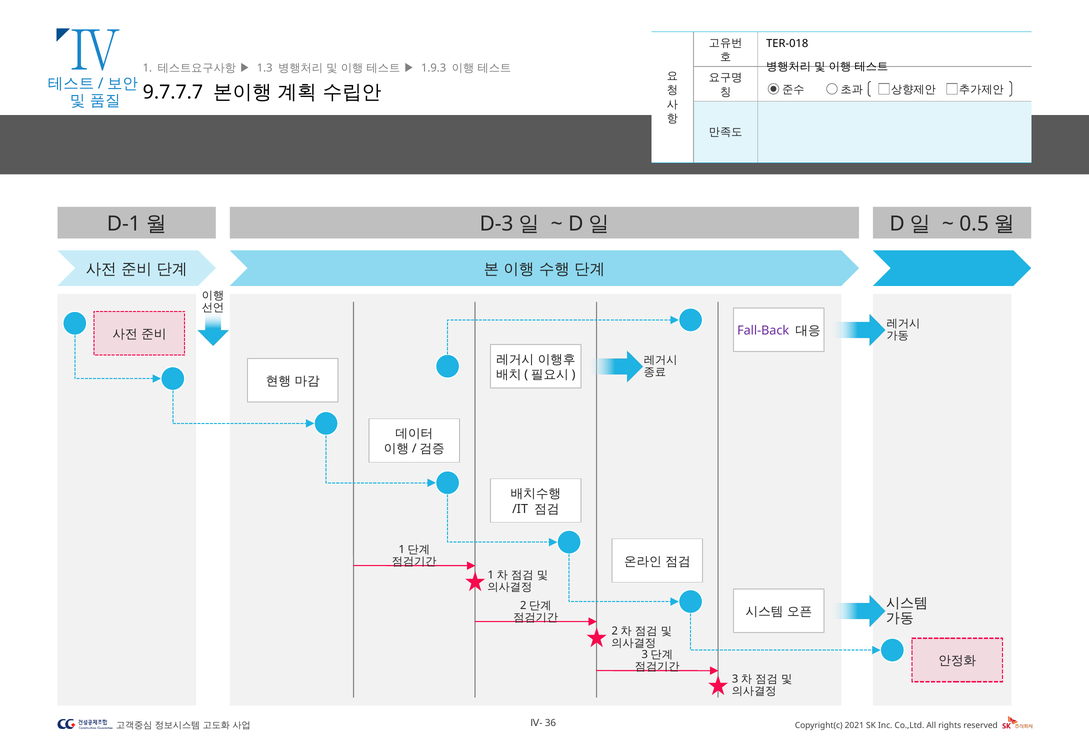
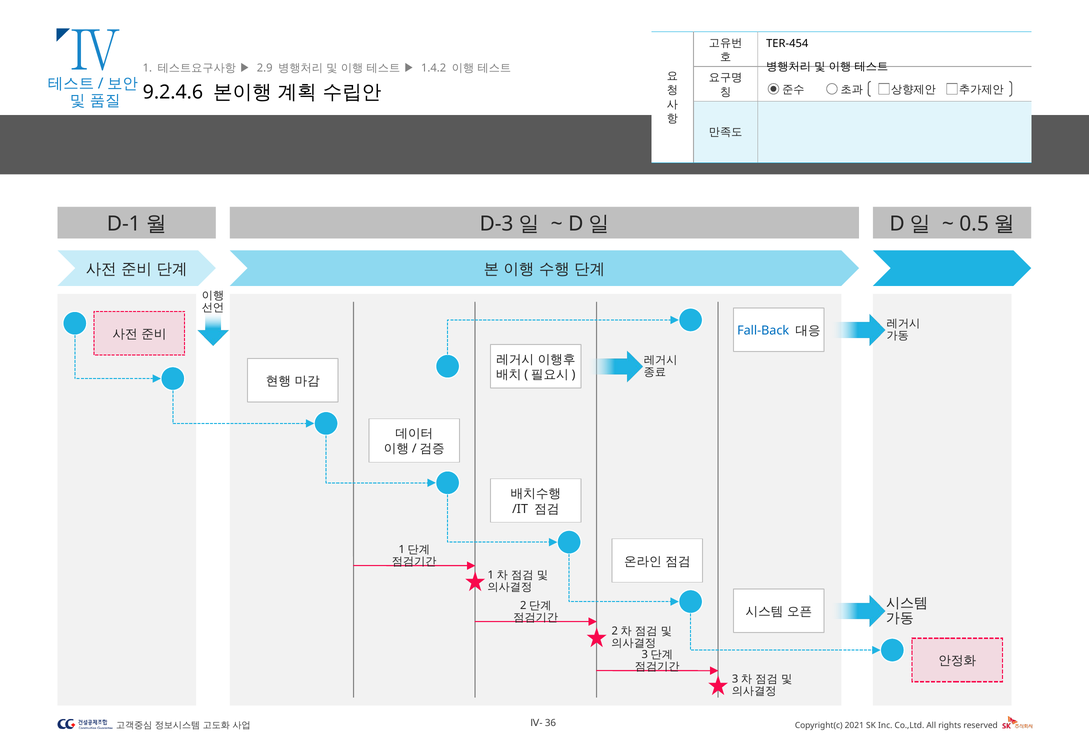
TER-018: TER-018 -> TER-454 (787, 44)
1.3: 1.3 -> 2.9 (265, 68)
1.9.3: 1.9.3 -> 1.4.2 (434, 68)
9.7.7.7: 9.7.7.7 -> 9.2.4.6 (173, 92)
Fall-Back colour: purple -> blue (763, 331)
